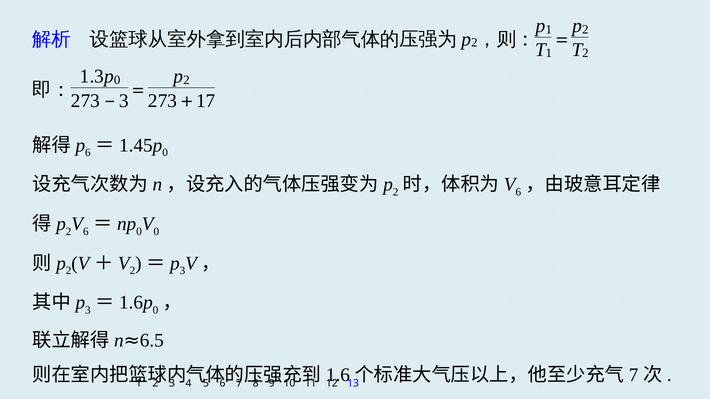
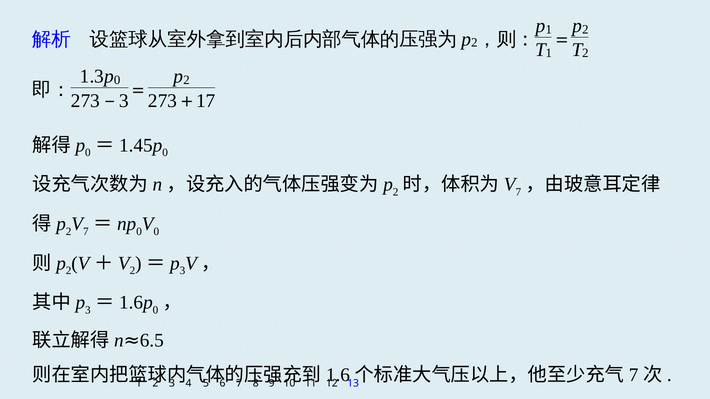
6: 6 -> 0 (88, 153)
6: 6 -> 7 (518, 192)
6: 6 -> 7 (86, 232)
